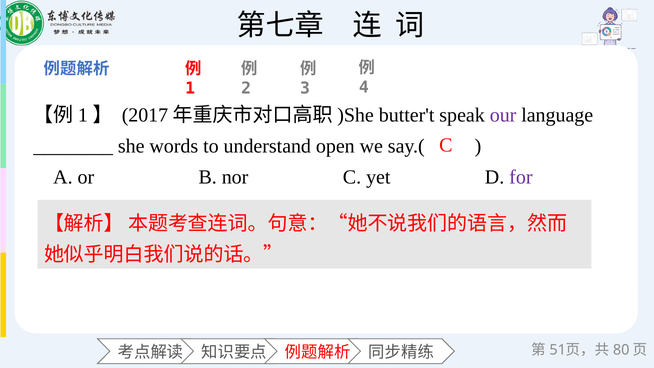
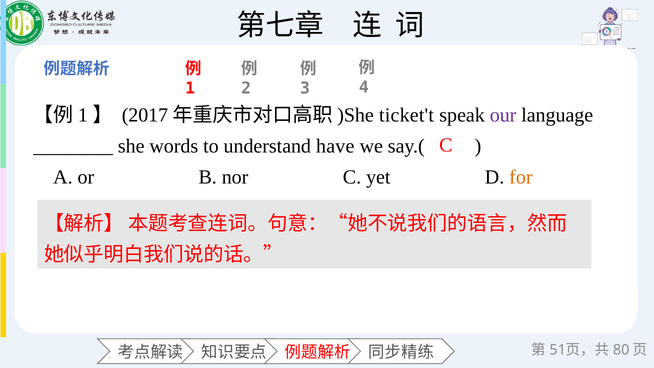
butter't: butter't -> ticket't (407, 115)
open: open -> have (335, 146)
for colour: purple -> orange (521, 177)
